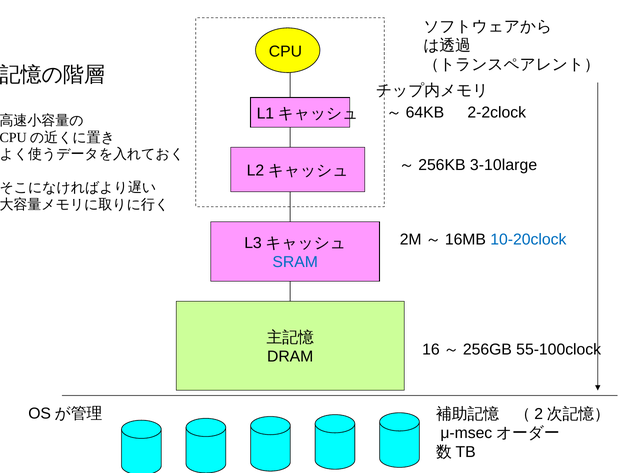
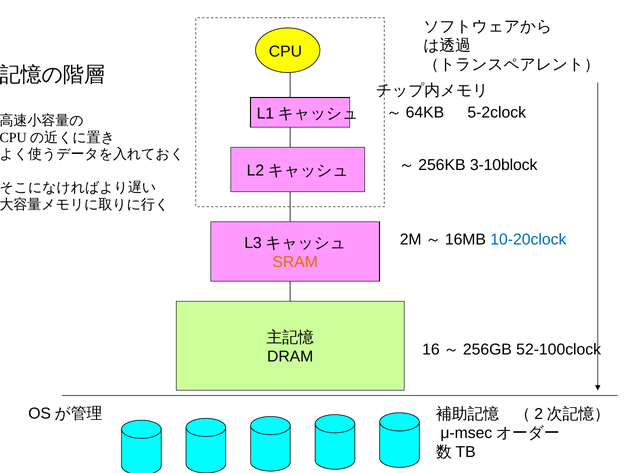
2-2clock: 2-2clock -> 5-2clock (497, 112)
3-10large: 3-10large -> 3-10block (504, 165)
SRAM colour: blue -> orange (295, 262)
55-100clock: 55-100clock -> 52-100clock (559, 349)
